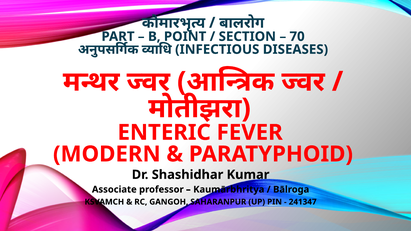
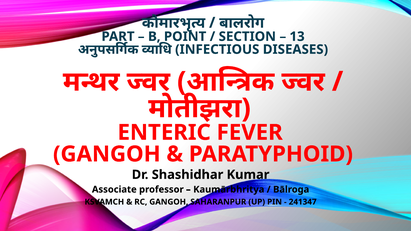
70: 70 -> 13 (297, 37)
MODERN: MODERN -> GANGOH (107, 154)
